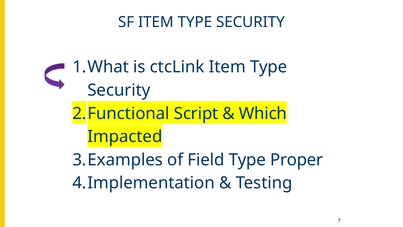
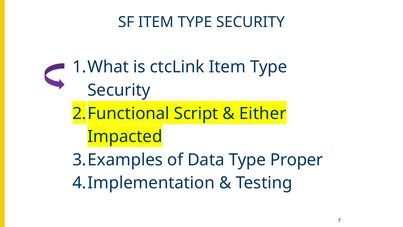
Which: Which -> Either (263, 113)
Field: Field -> Data (206, 160)
